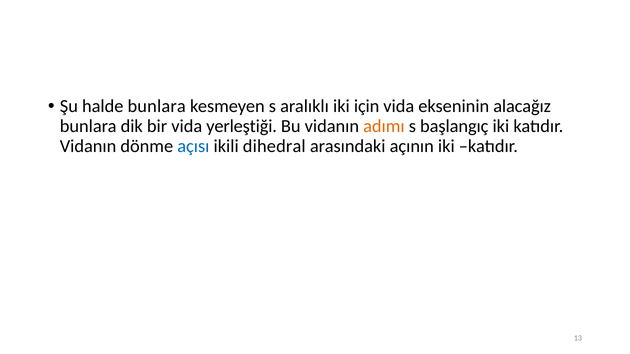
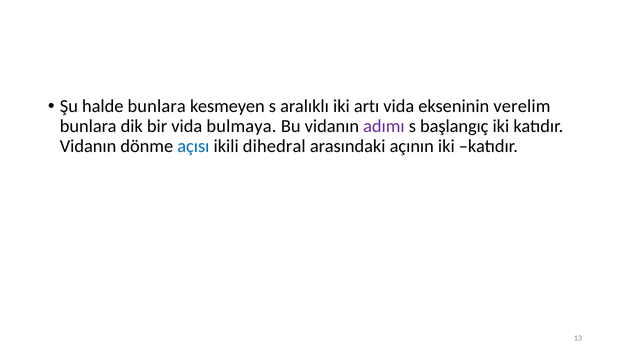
için: için -> artı (367, 107)
alacağız: alacağız -> verelim (522, 107)
yerleştiği: yerleştiği -> bulmaya (241, 126)
adımı colour: orange -> purple (384, 126)
